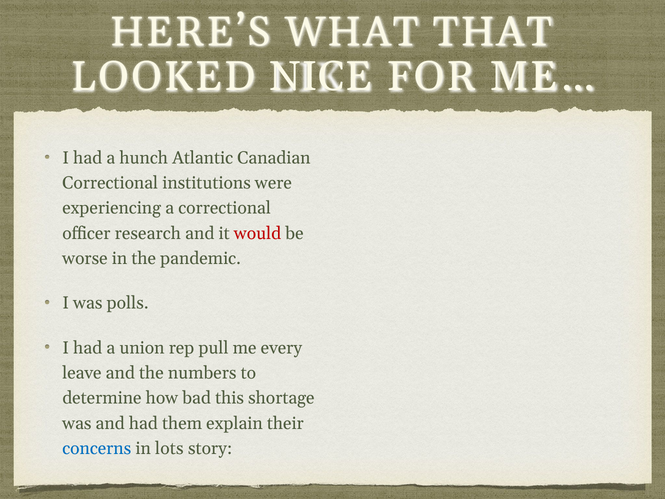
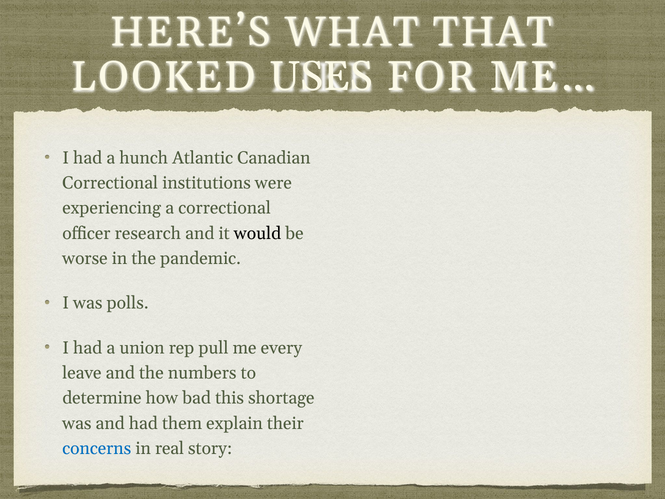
NICE: NICE -> USES (321, 77)
would colour: red -> black (258, 233)
lots: lots -> real (170, 448)
